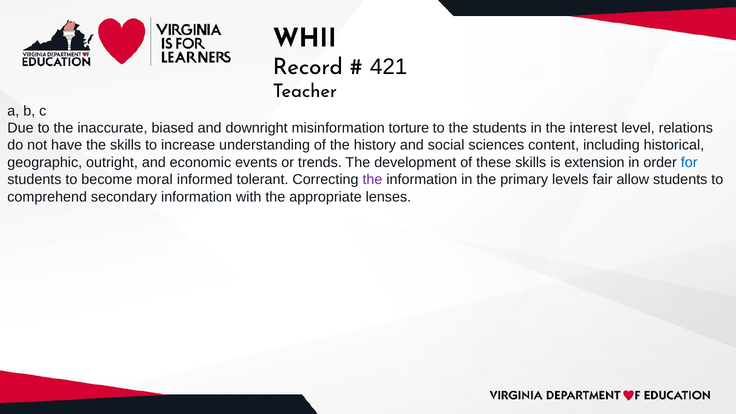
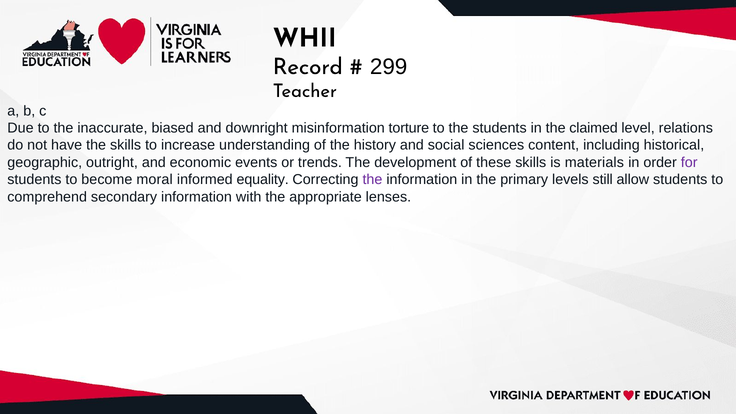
421: 421 -> 299 (389, 67)
interest: interest -> claimed (594, 128)
extension: extension -> materials (594, 162)
for colour: blue -> purple (689, 162)
tolerant: tolerant -> equality (263, 180)
fair: fair -> still (603, 180)
